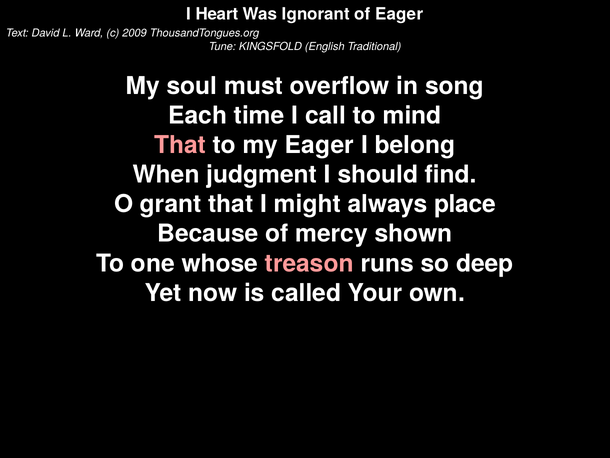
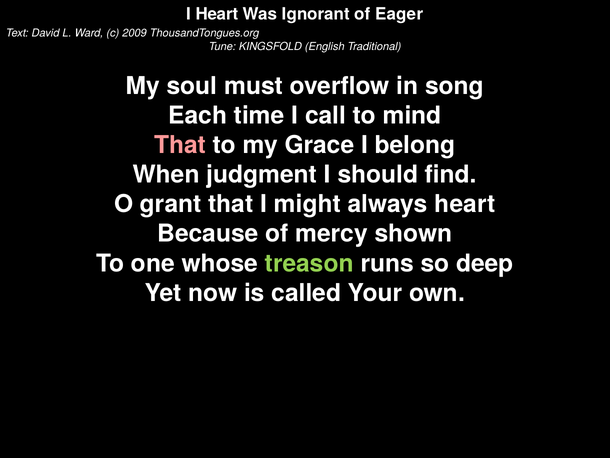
my Eager: Eager -> Grace (319, 145)
always place: place -> heart (465, 204)
treason colour: pink -> light green (309, 263)
